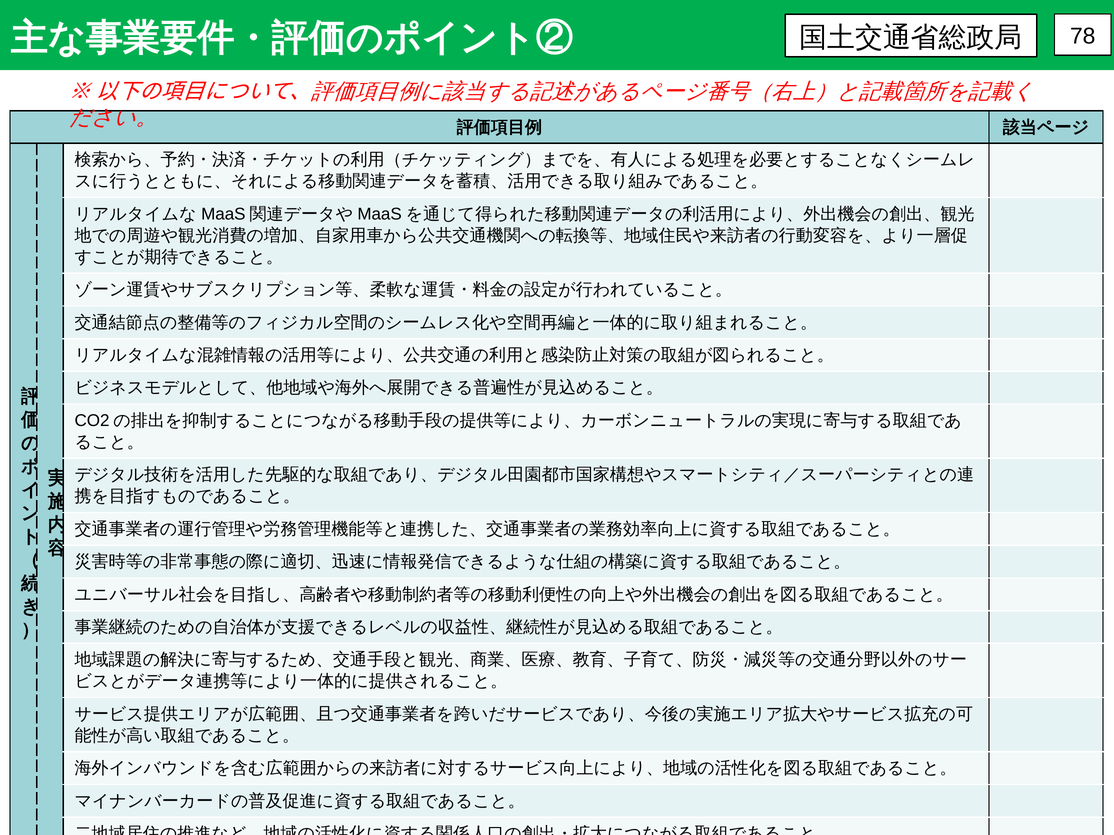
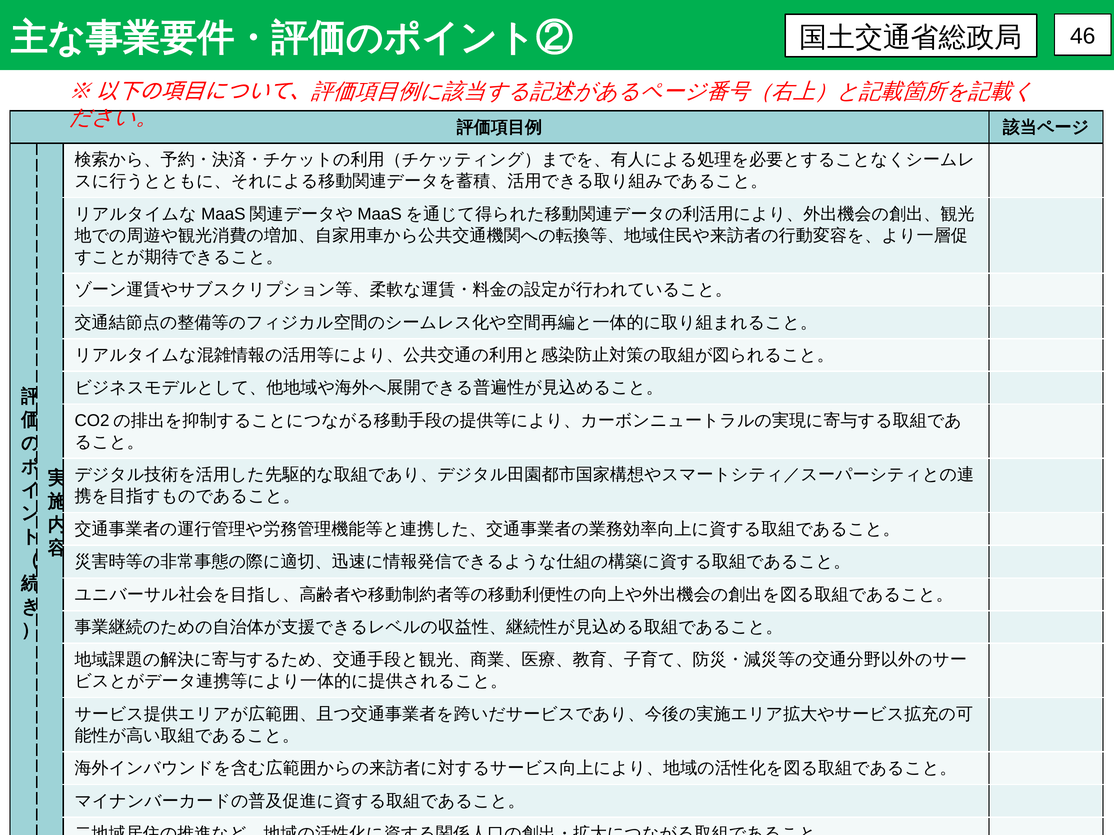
78: 78 -> 46 (1083, 36)
